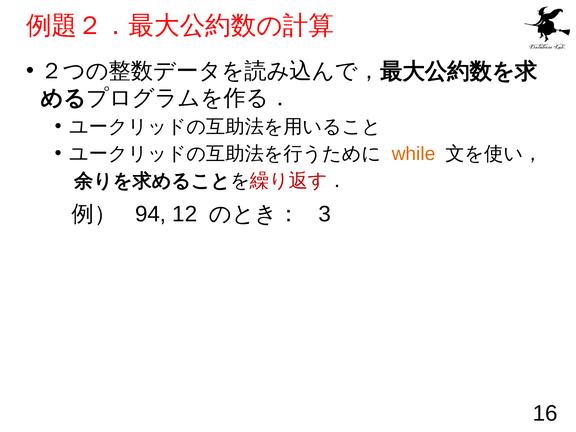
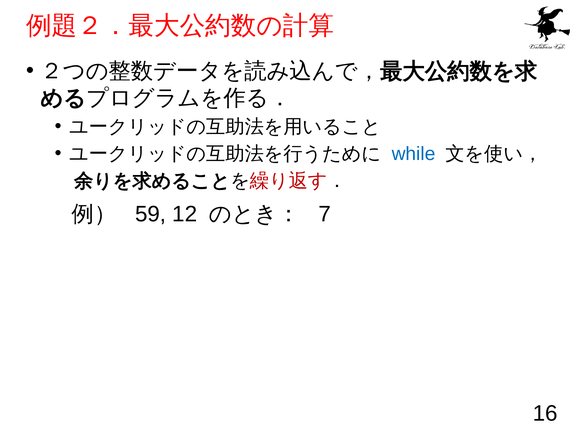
while colour: orange -> blue (414, 154)
94: 94 -> 59 (151, 214)
3: 3 -> 7 (325, 214)
